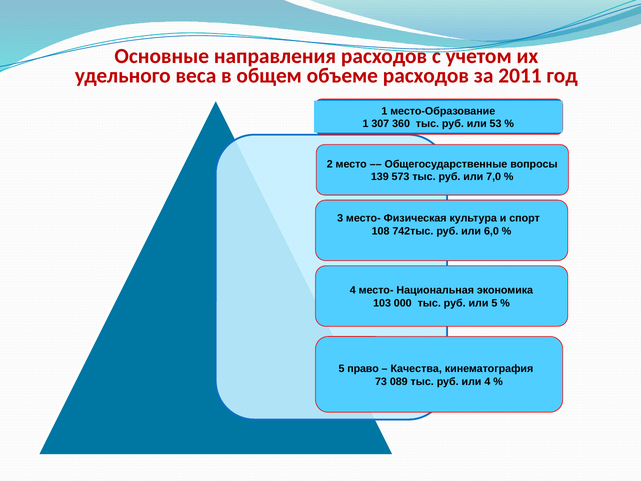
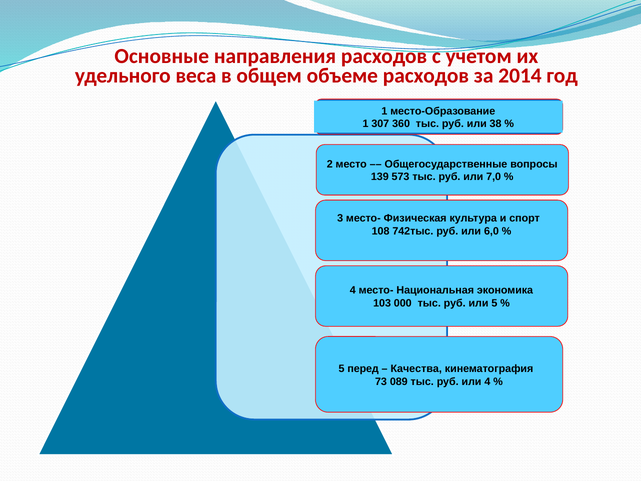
2011: 2011 -> 2014 (520, 76)
53: 53 -> 38 (496, 124)
право: право -> перед (363, 368)
